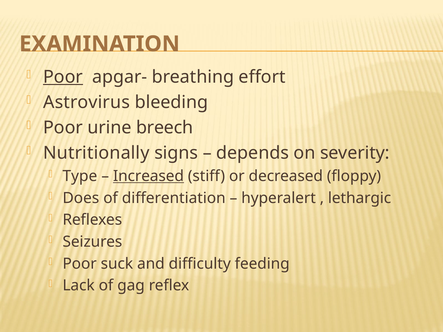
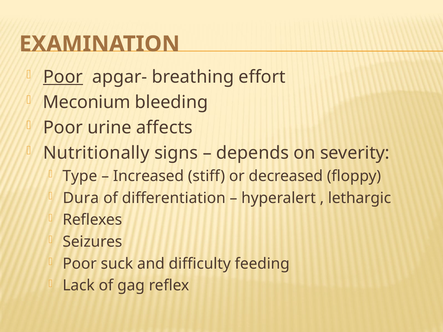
Astrovirus: Astrovirus -> Meconium (87, 102)
breech: breech -> affects (165, 128)
Increased underline: present -> none (148, 176)
Does: Does -> Dura (81, 198)
